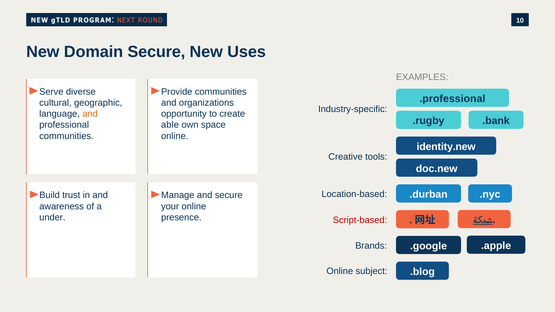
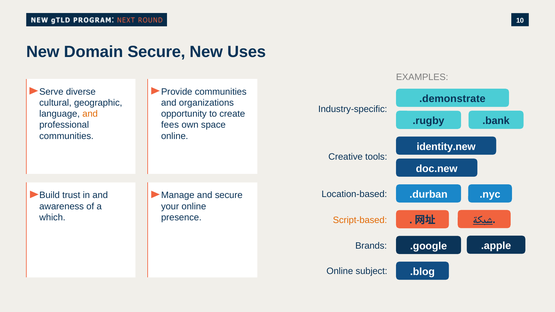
.professional: .professional -> .demonstrate (452, 99)
able: able -> fees (170, 125)
under: under -> which (52, 218)
Script-based colour: red -> orange (360, 220)
